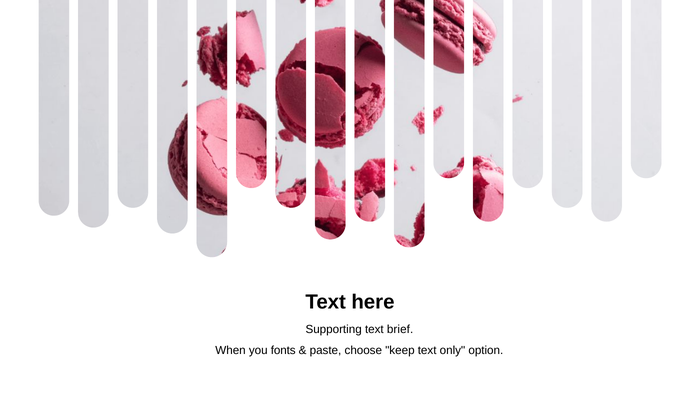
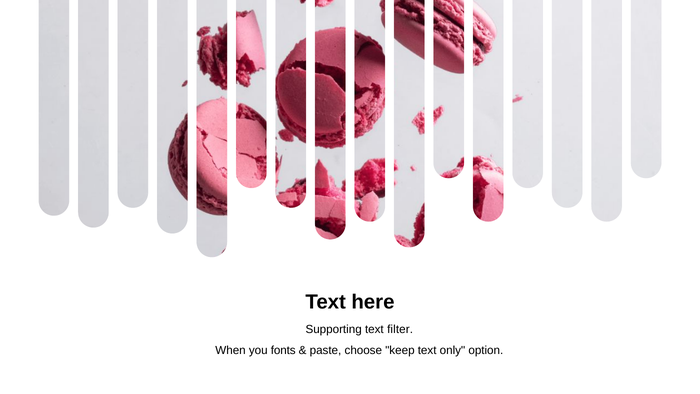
brief: brief -> filter (400, 329)
